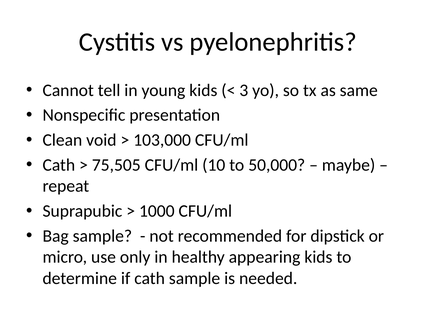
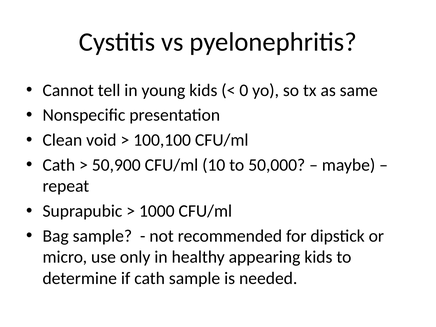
3: 3 -> 0 (244, 90)
103,000: 103,000 -> 100,100 (162, 140)
75,505: 75,505 -> 50,900 (116, 165)
